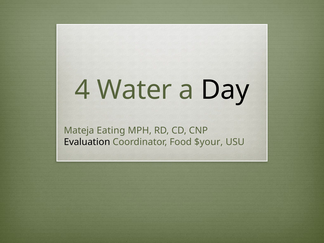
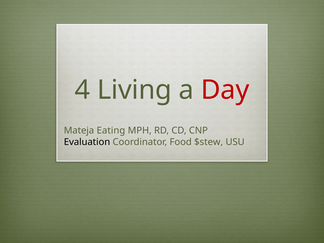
Water: Water -> Living (134, 90)
Day colour: black -> red (225, 90)
$your: $your -> $stew (209, 142)
